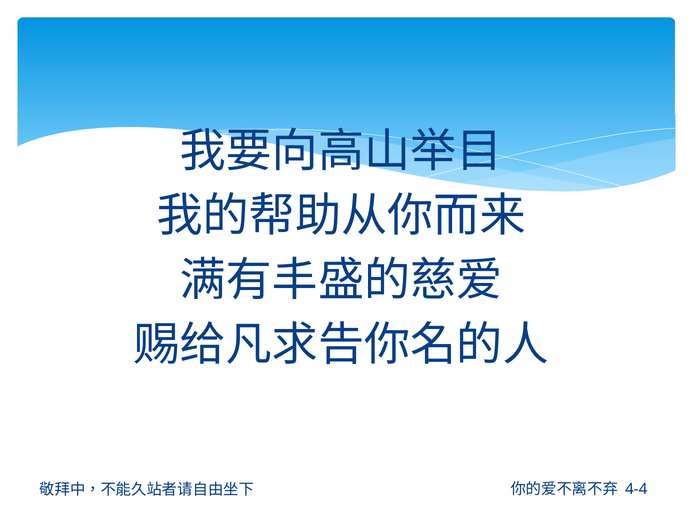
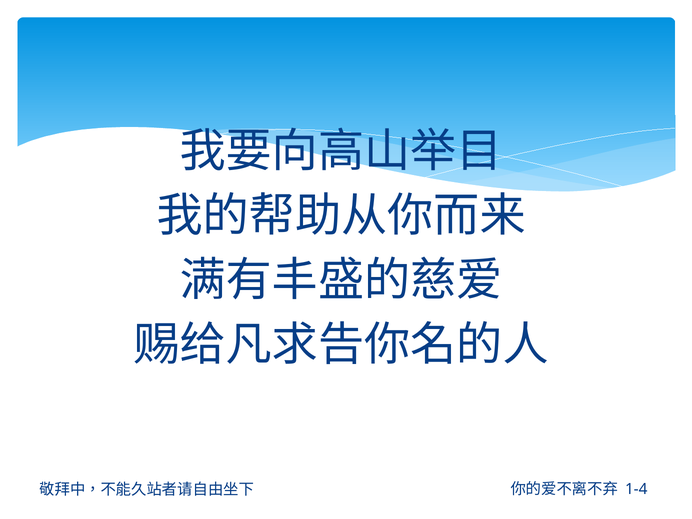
4-4: 4-4 -> 1-4 (636, 489)
